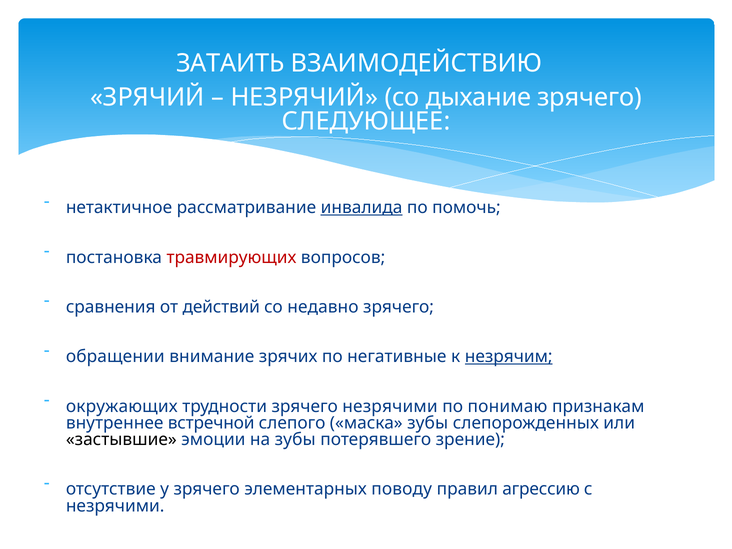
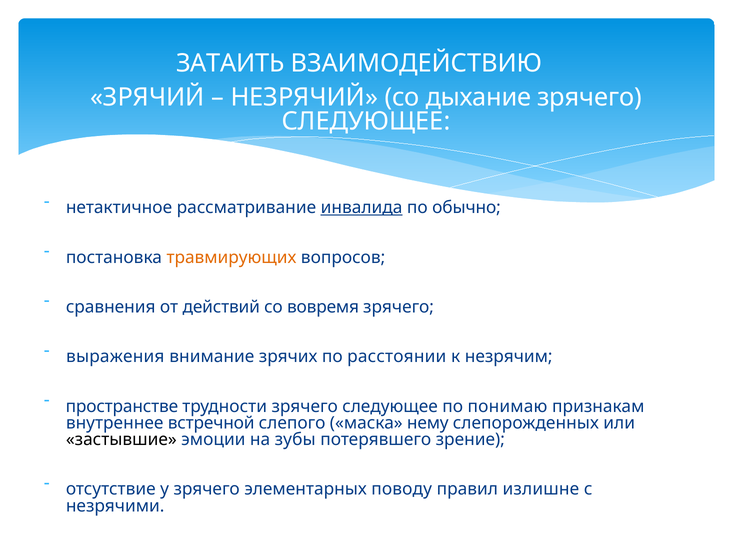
помочь: помочь -> обычно (467, 208)
травмирующих colour: red -> orange (231, 257)
недавно: недавно -> вовремя (323, 307)
обращении: обращении -> выражения (115, 357)
негативные: негативные -> расстоянии (397, 357)
незрячим underline: present -> none (509, 357)
окружающих: окружающих -> пространстве (122, 406)
трудности зрячего незрячими: незрячими -> следующее (390, 406)
маска зубы: зубы -> нему (428, 423)
агрессию: агрессию -> излишне (541, 489)
